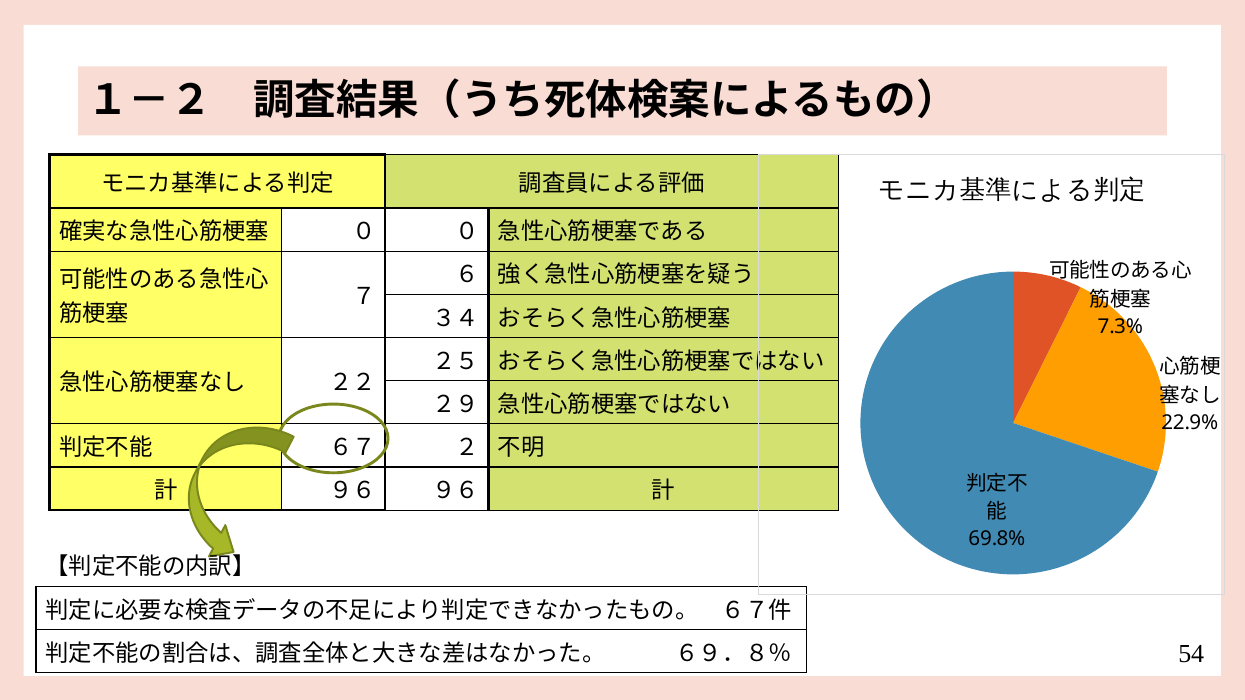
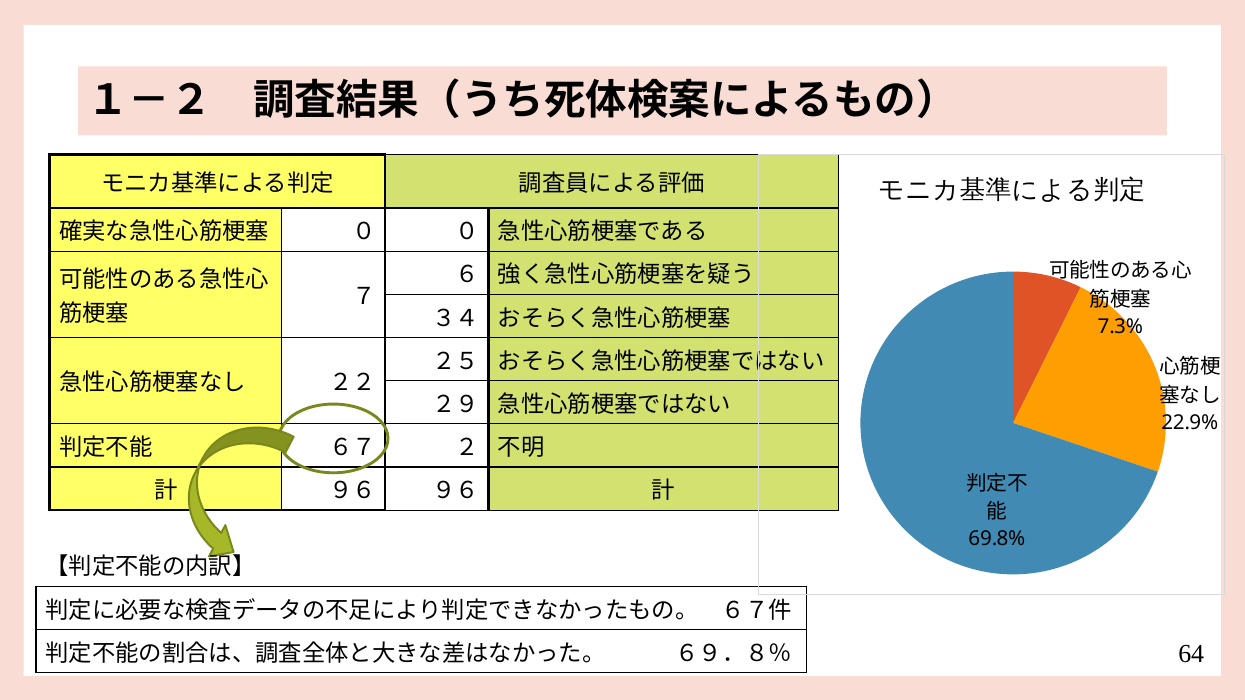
54: 54 -> 64 (1191, 654)
